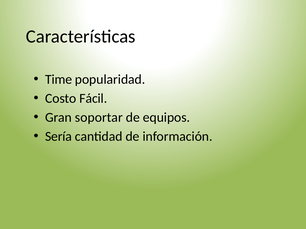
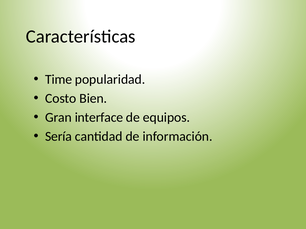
Fácil: Fácil -> Bien (93, 99)
soportar: soportar -> interface (99, 118)
